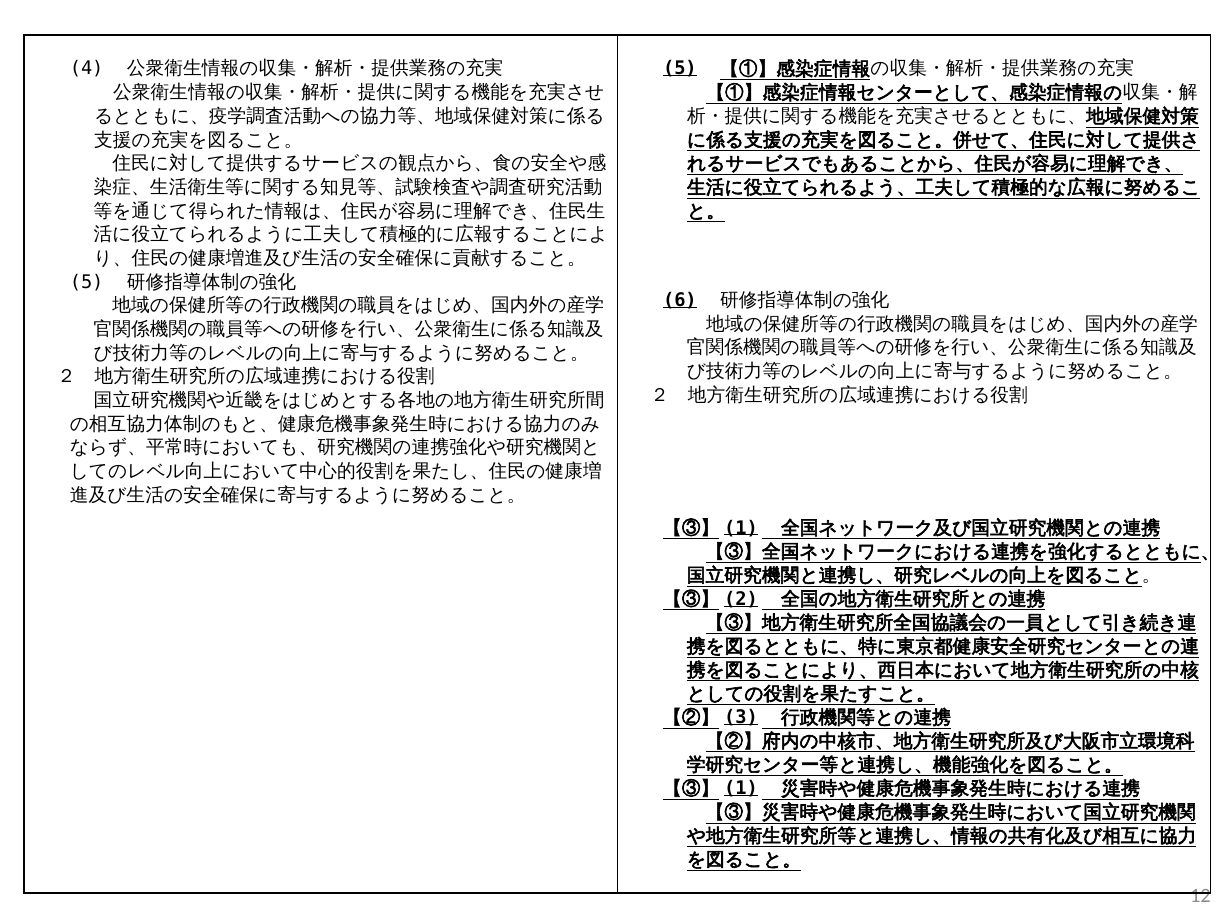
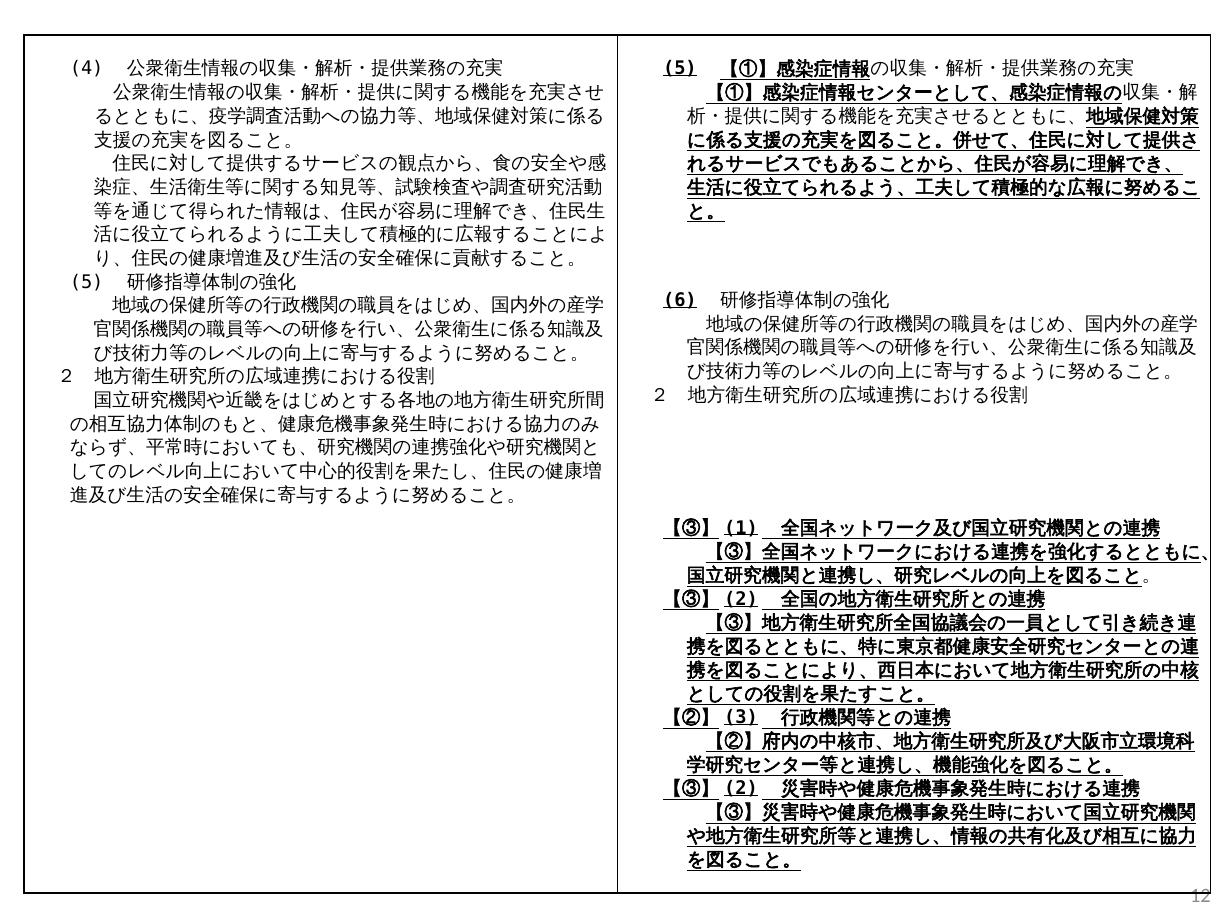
1: 1 -> 2 (741, 788)
